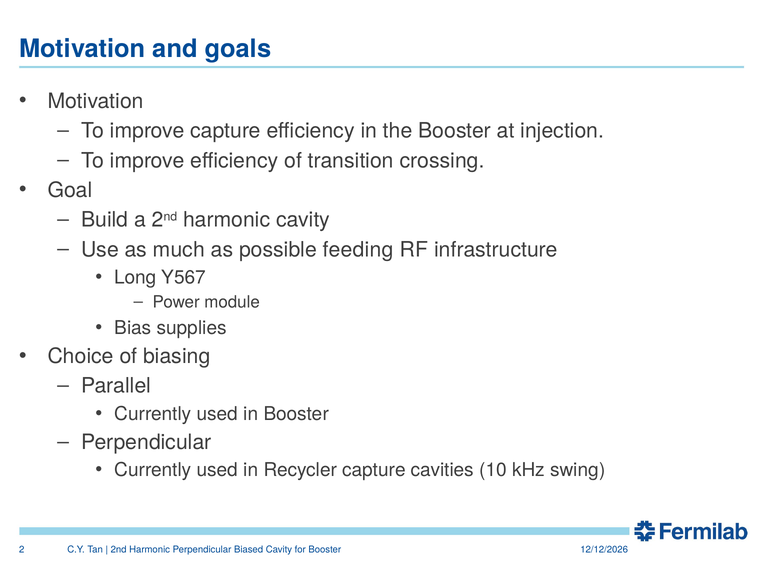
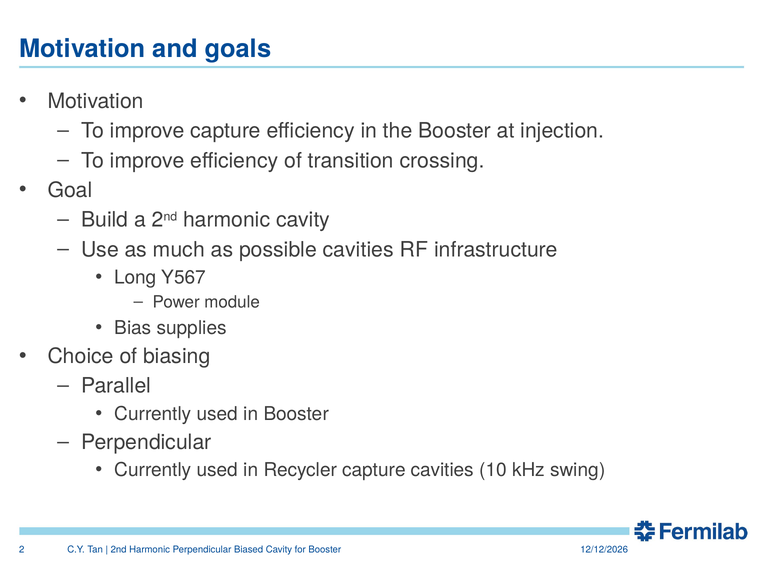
possible feeding: feeding -> cavities (358, 250)
